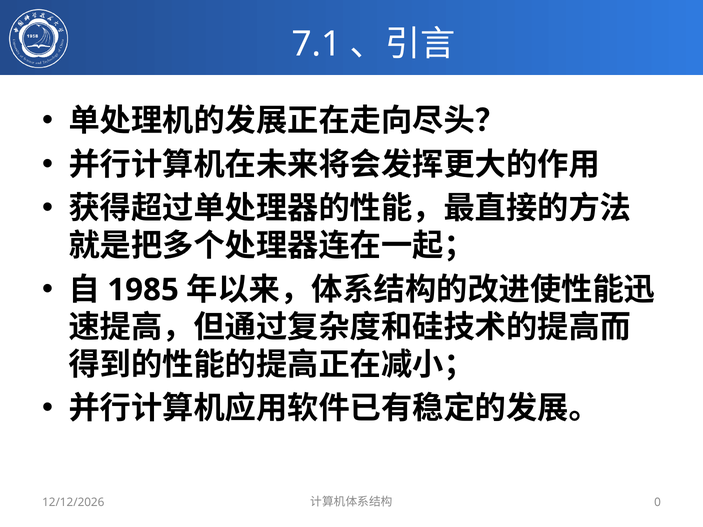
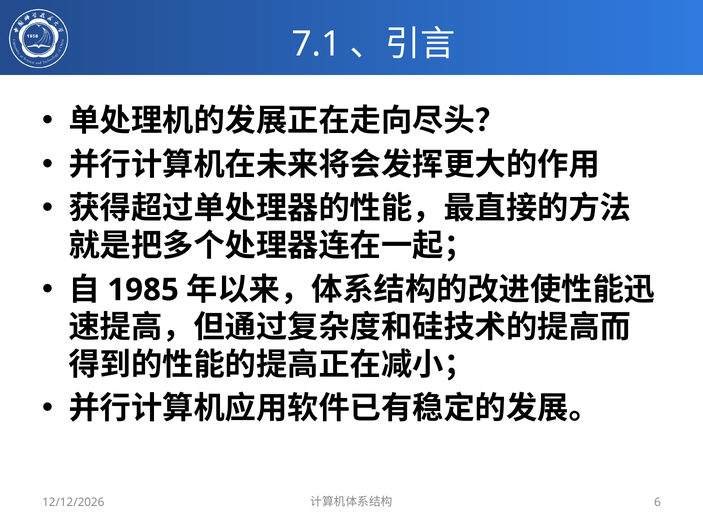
0: 0 -> 6 (657, 503)
